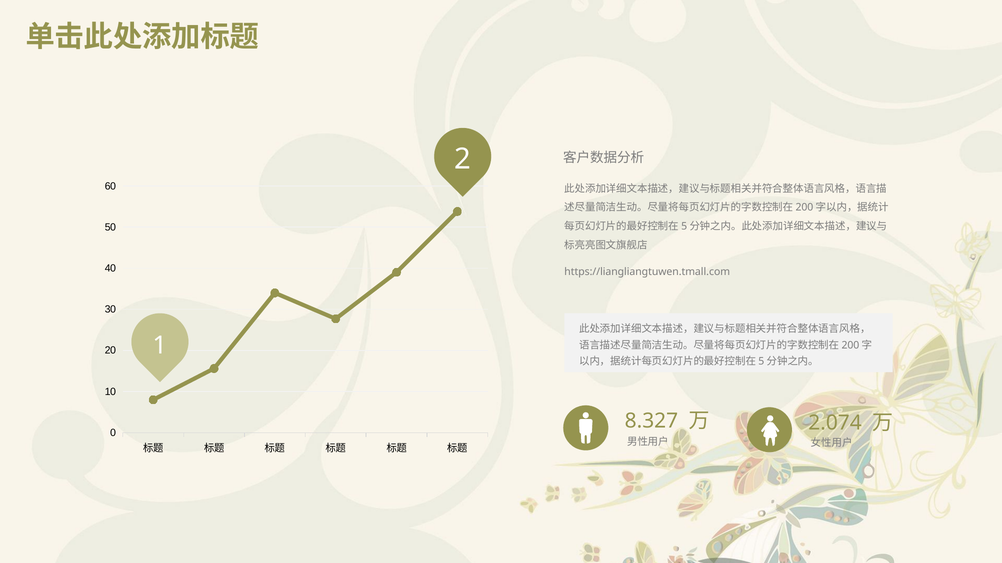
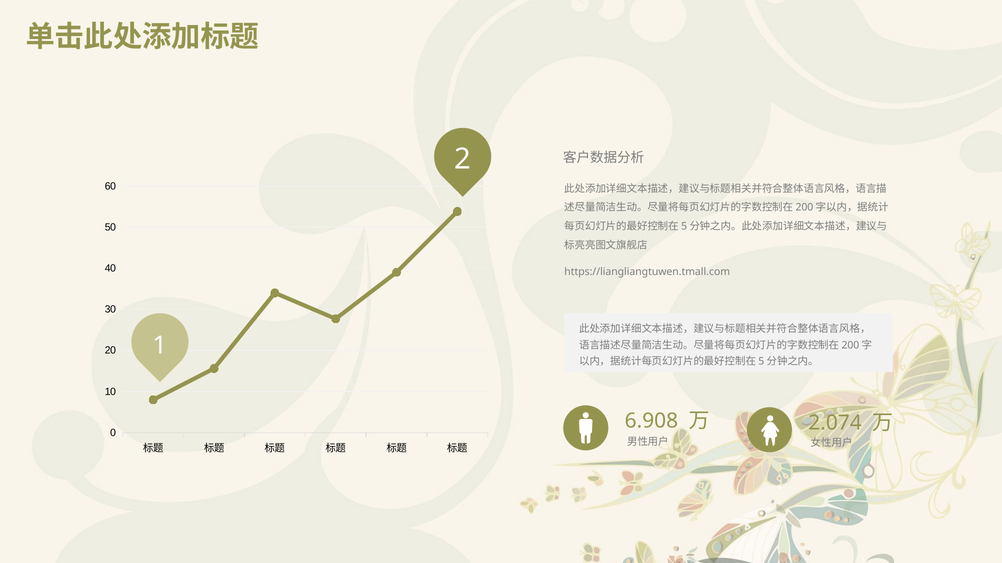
8.327: 8.327 -> 6.908 (651, 421)
